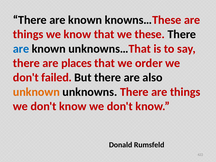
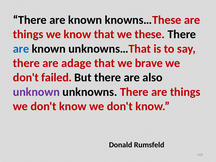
places: places -> adage (76, 63)
order: order -> brave (149, 63)
unknown colour: orange -> purple (36, 92)
